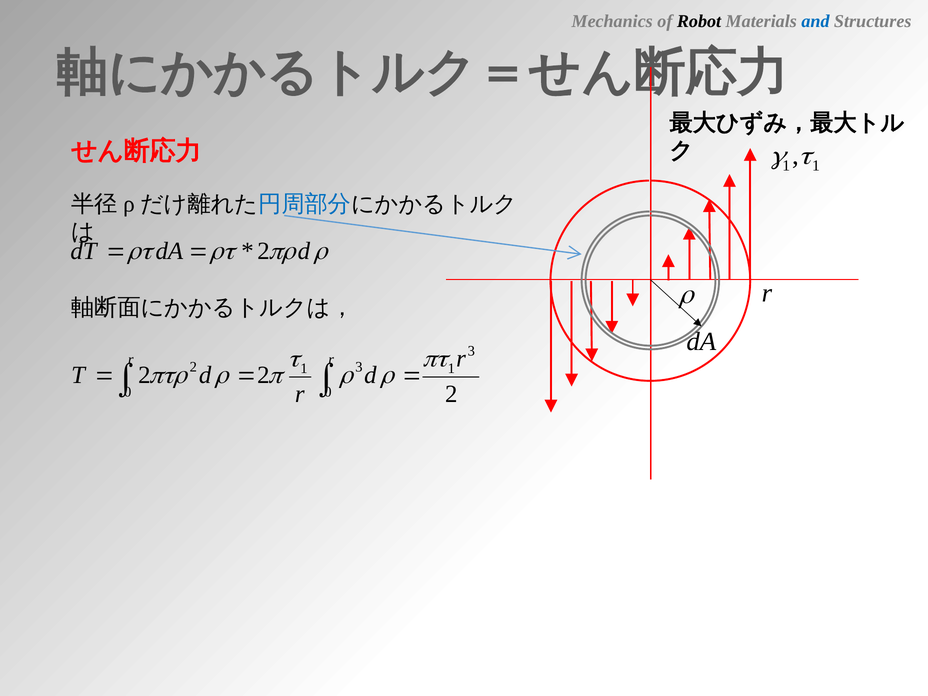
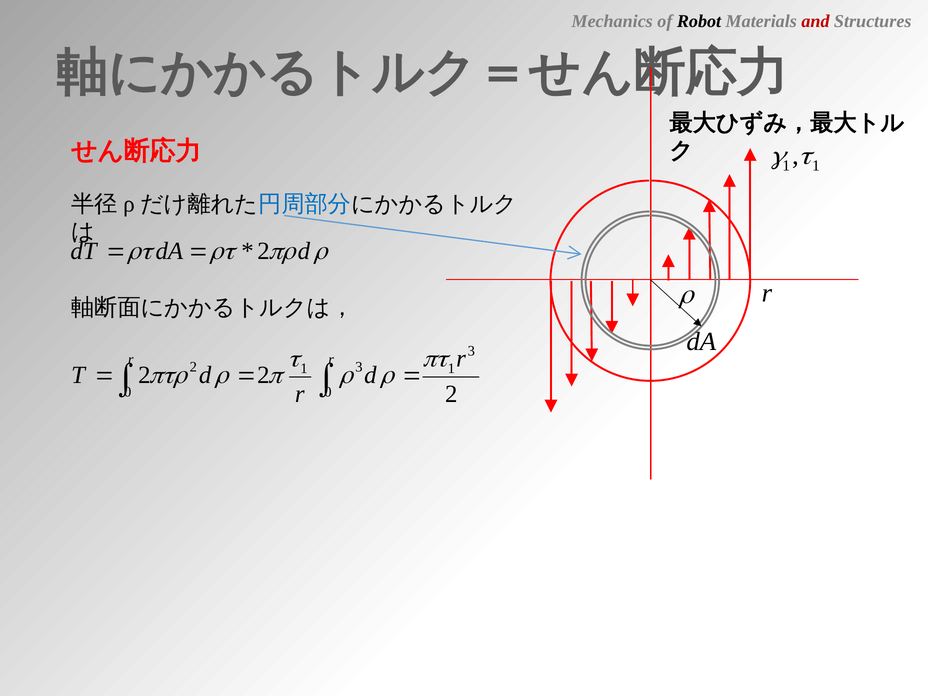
and colour: blue -> red (815, 21)
